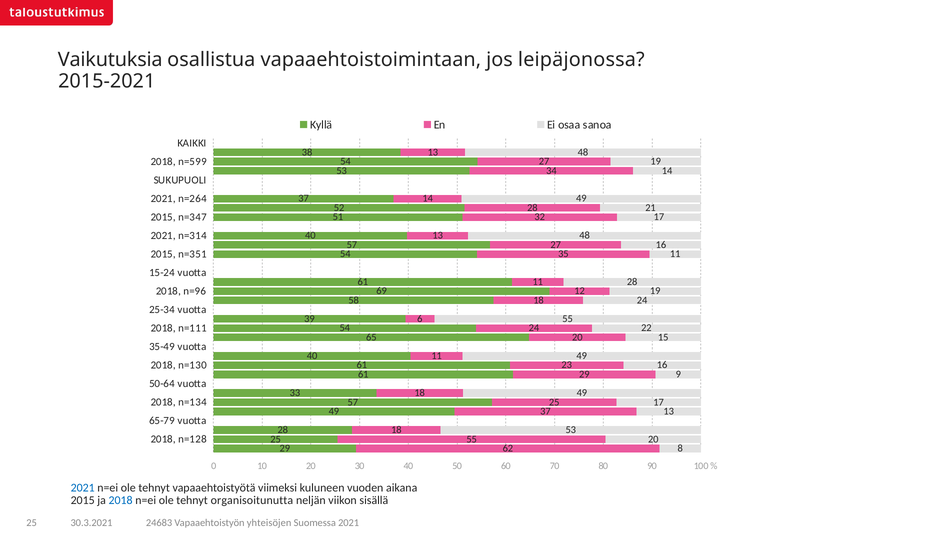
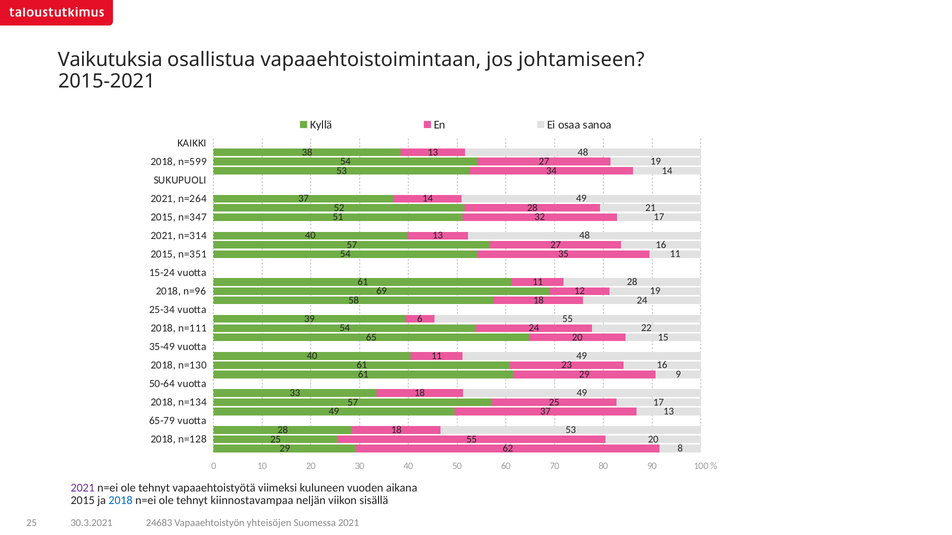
leipäjonossa: leipäjonossa -> johtamiseen (581, 60)
2021 colour: blue -> purple (83, 488)
organisoitunutta: organisoitunutta -> kiinnostavampaa (252, 501)
